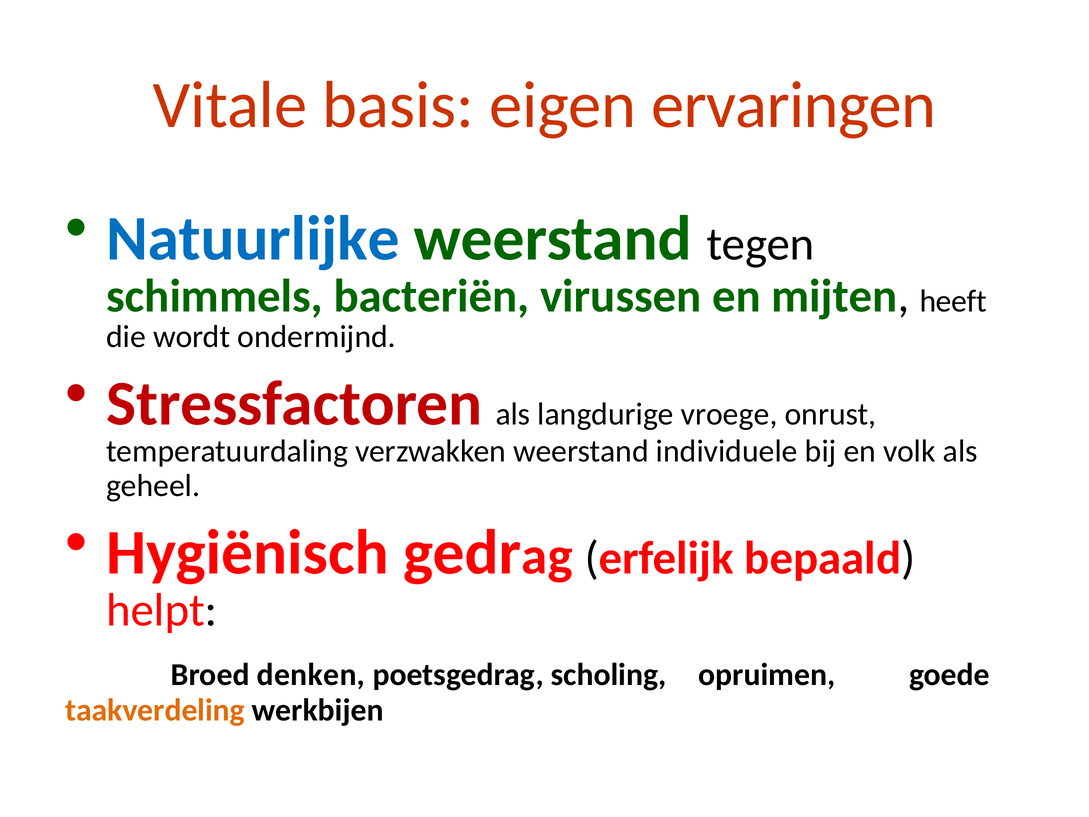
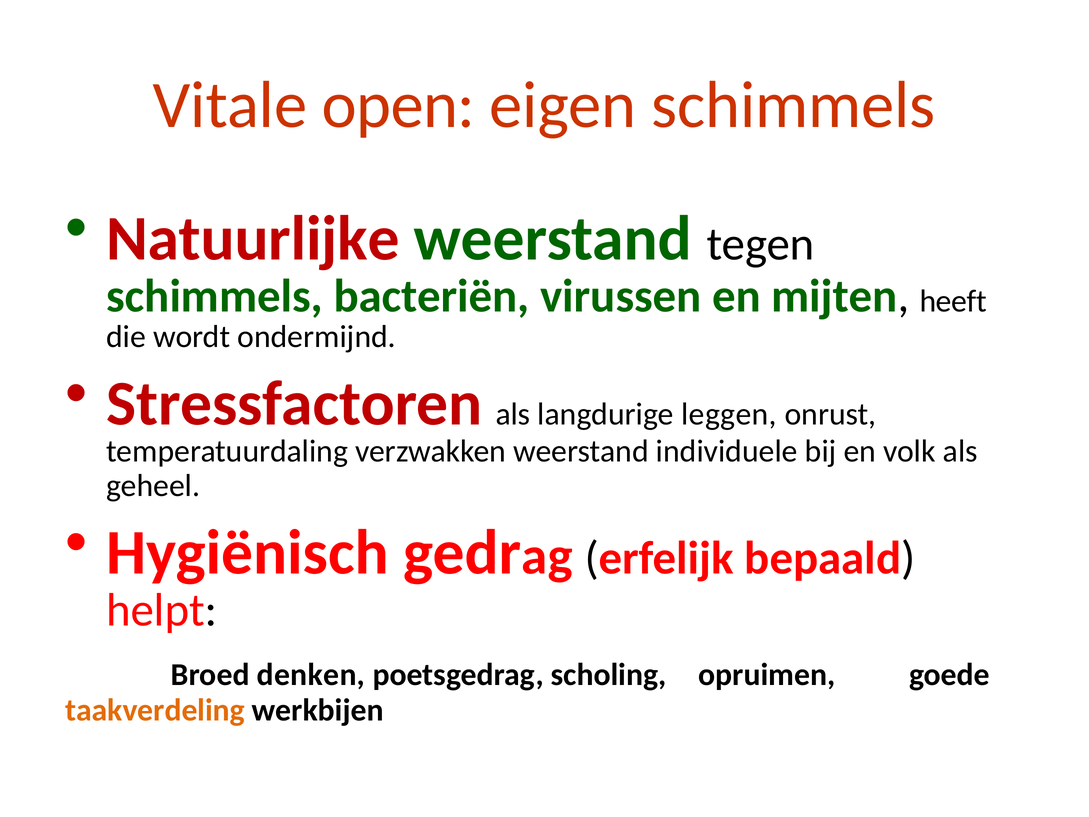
basis: basis -> open (399, 105)
eigen ervaringen: ervaringen -> schimmels (793, 105)
Natuurlijke colour: blue -> red (253, 239)
vroege: vroege -> leggen (729, 414)
